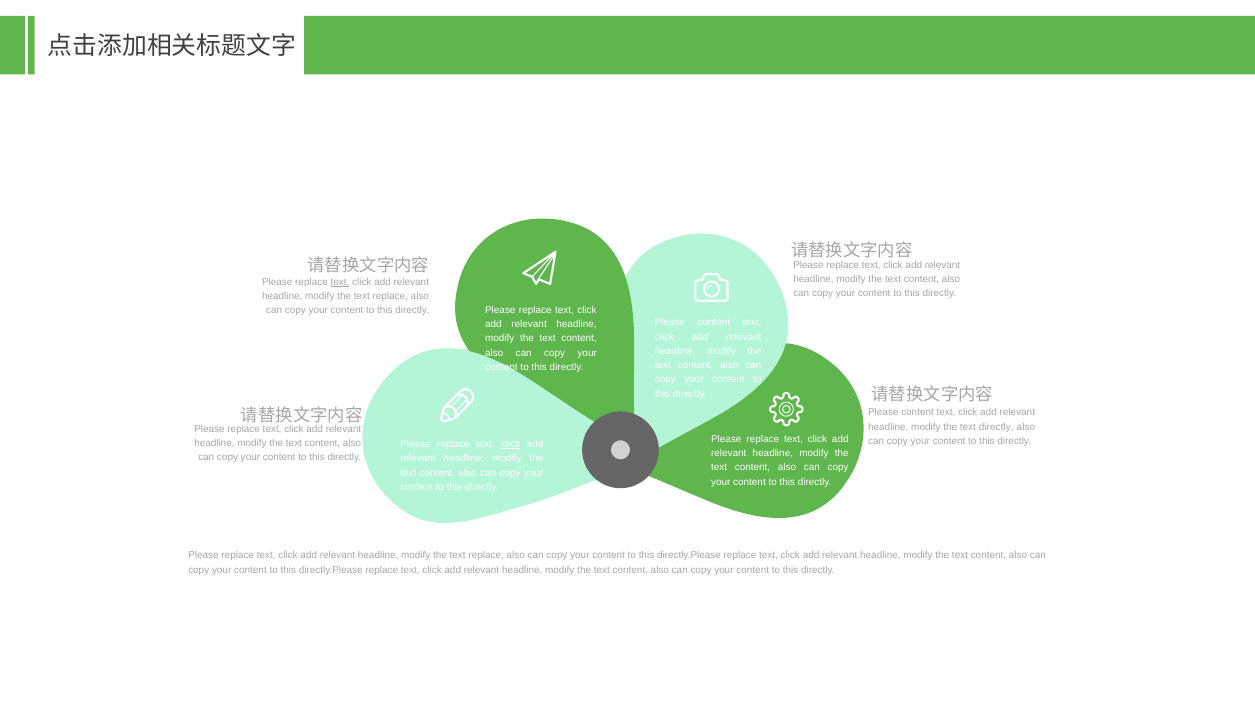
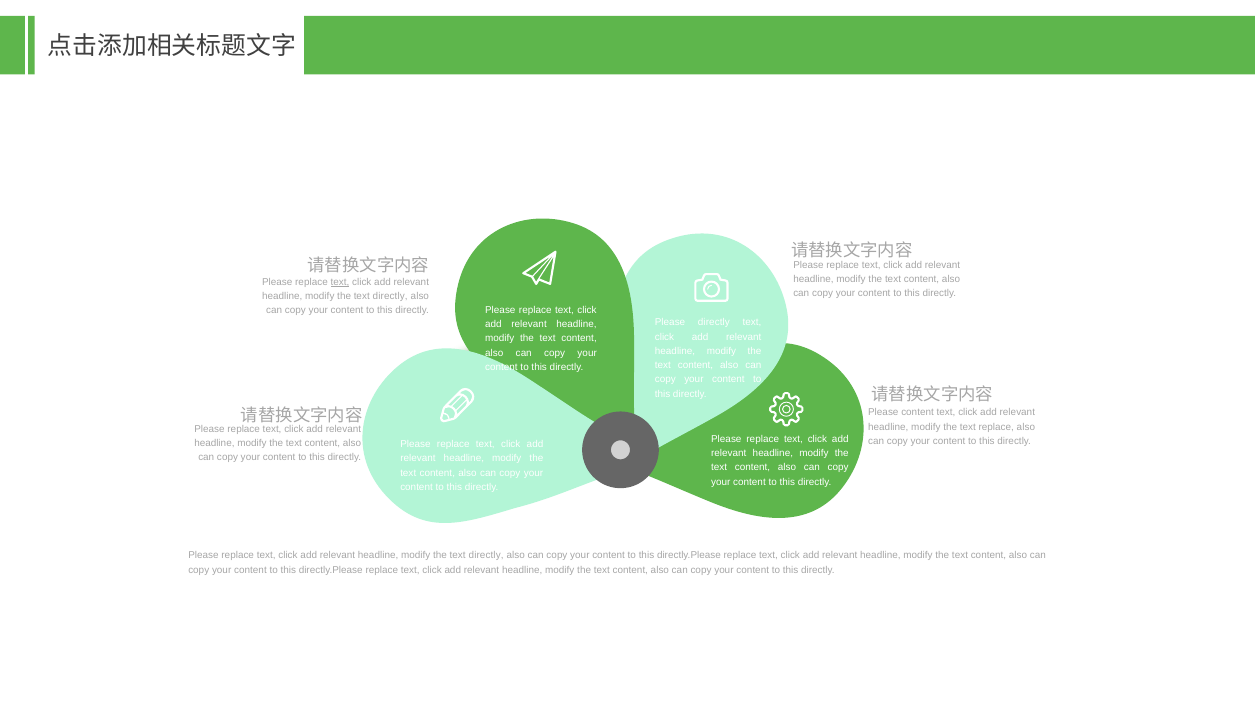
replace: replace -> directly (390, 296)
content: content -> directly (714, 323)
text directly: directly -> replace (996, 427)
click underline: present -> none (511, 444)
replace: replace -> directly (486, 556)
